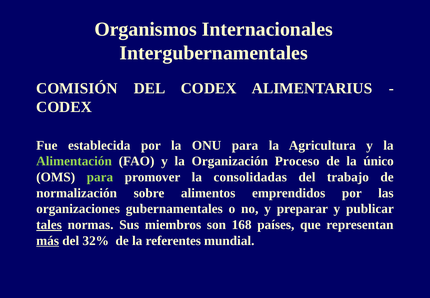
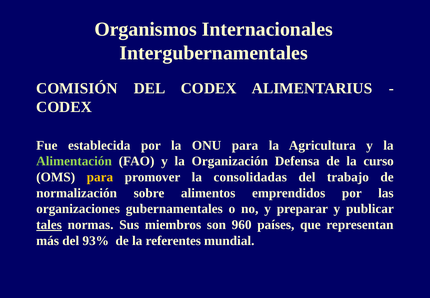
Proceso: Proceso -> Defensa (297, 161)
único: único -> curso (379, 161)
para colour: light green -> yellow (100, 177)
168: 168 -> 960 (242, 225)
más underline: present -> none (48, 240)
32%: 32% -> 93% (96, 240)
